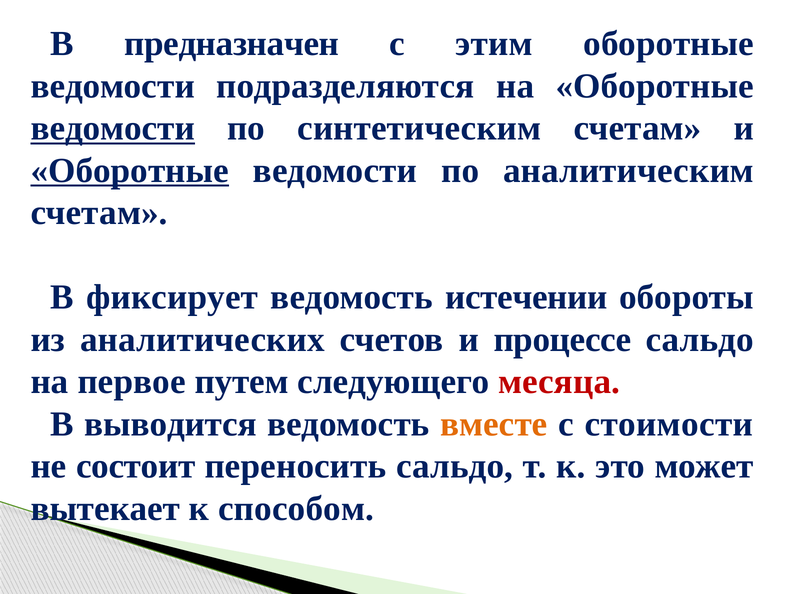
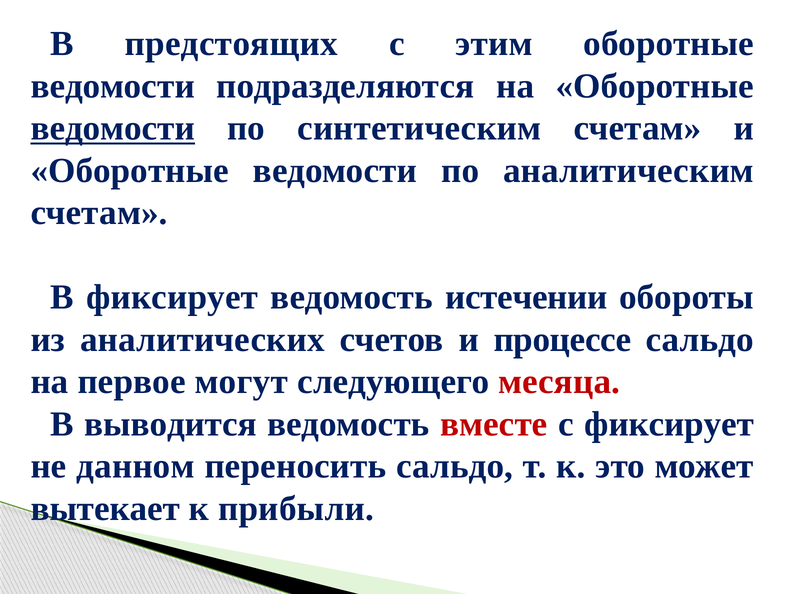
предназначен: предназначен -> предстоящих (231, 44)
Оборотные underline: present -> none (130, 171)
путем: путем -> могут (241, 382)
вместе colour: orange -> red (494, 424)
с стоимости: стоимости -> фиксирует (669, 424)
состоит: состоит -> данном (136, 466)
способом: способом -> прибыли (296, 509)
